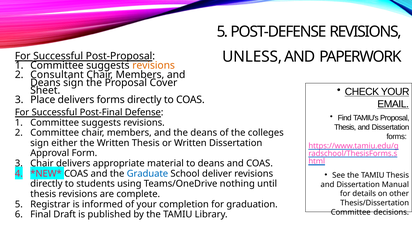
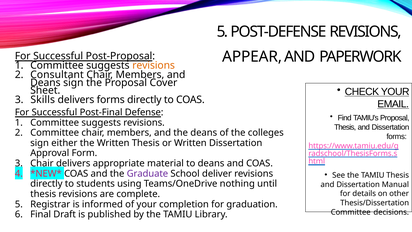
UNLESS: UNLESS -> APPEAR (252, 57)
Place: Place -> Skills (43, 100)
Graduate colour: blue -> purple (147, 173)
